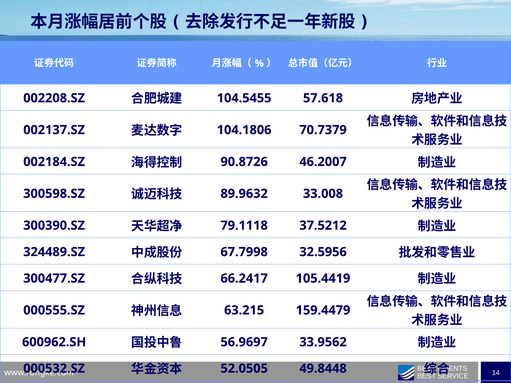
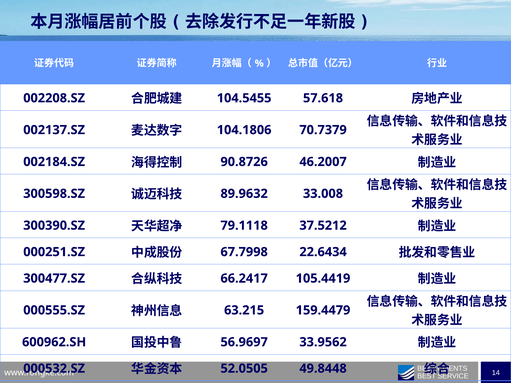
324489.SZ: 324489.SZ -> 000251.SZ (54, 252)
32.5956: 32.5956 -> 22.6434 (323, 252)
